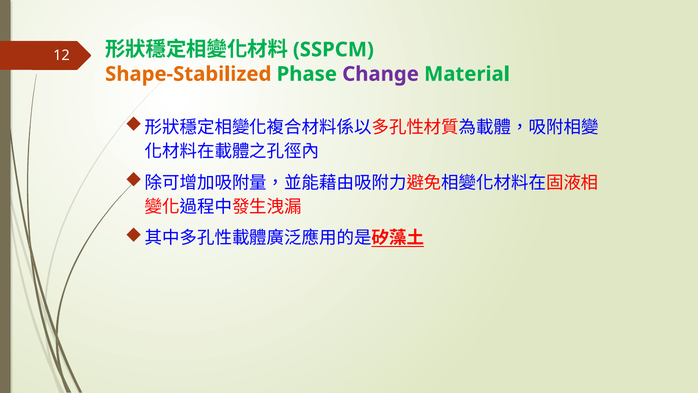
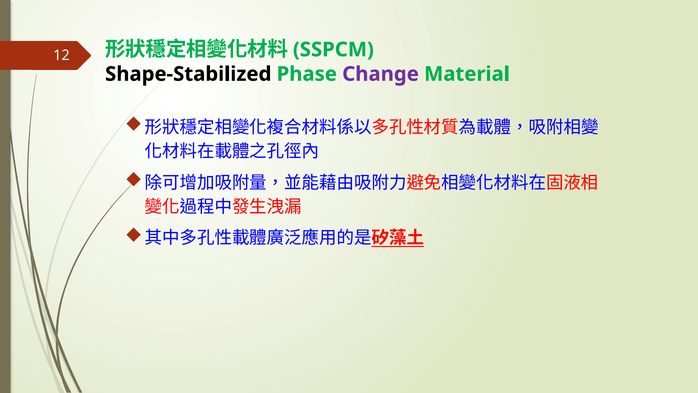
Shape-Stabilized colour: orange -> black (188, 74)
